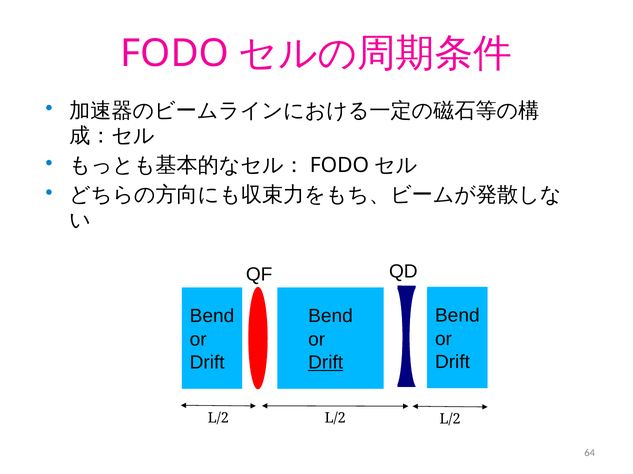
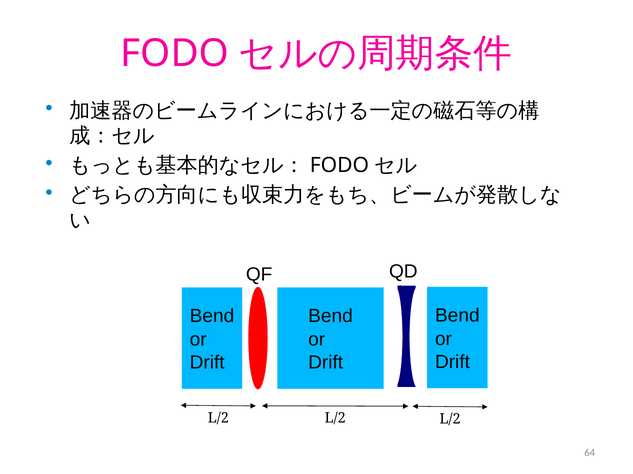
Drift underline: present -> none (326, 363)
